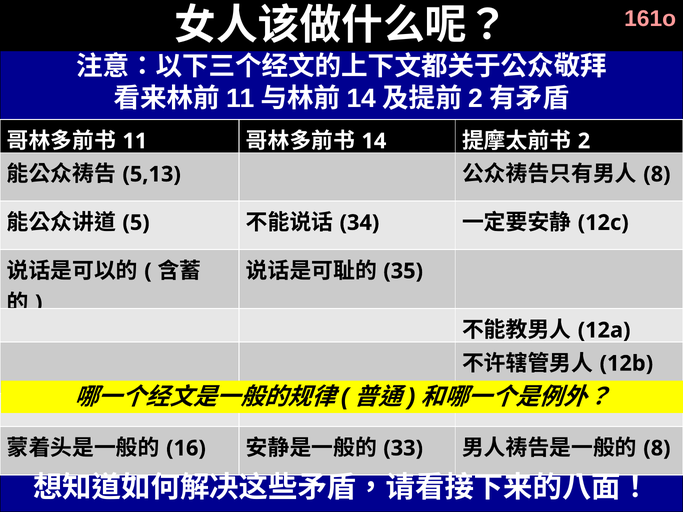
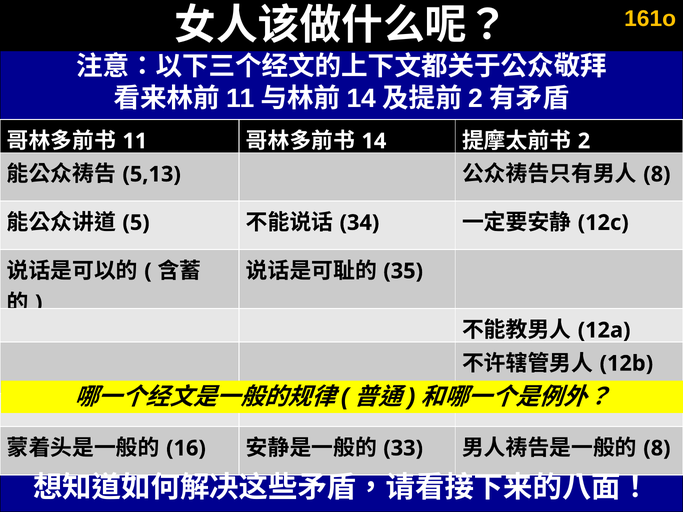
161o colour: pink -> yellow (650, 19)
